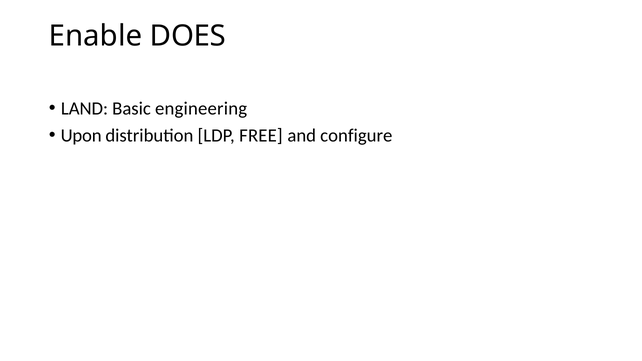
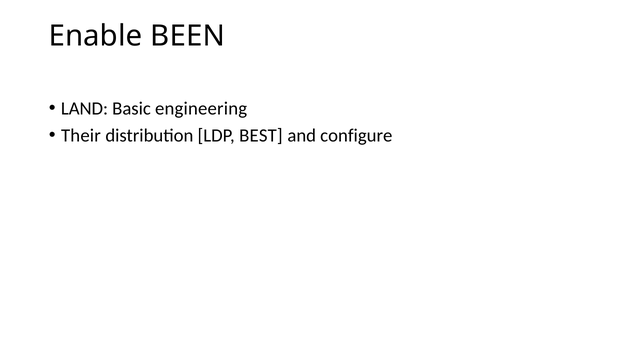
DOES: DOES -> BEEN (188, 36)
Upon: Upon -> Their (81, 135)
FREE: FREE -> BEST (261, 135)
